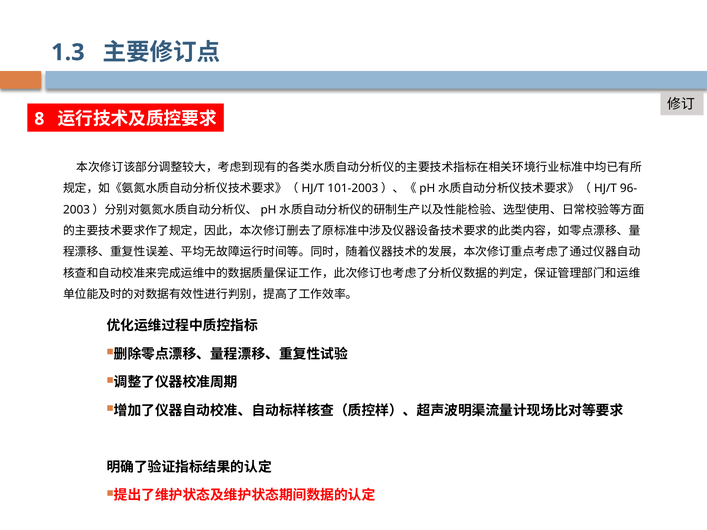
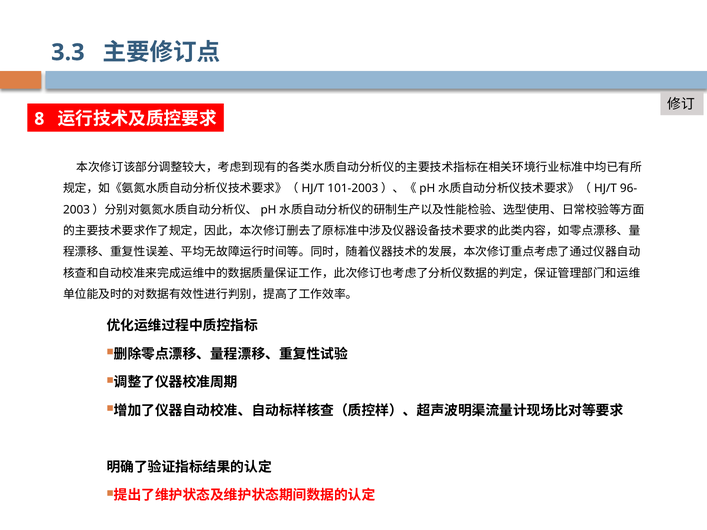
1.3: 1.3 -> 3.3 (68, 52)
